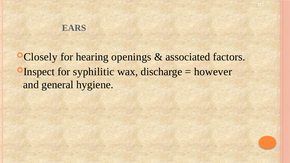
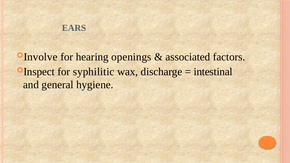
Closely: Closely -> Involve (41, 57)
however: however -> intestinal (213, 72)
